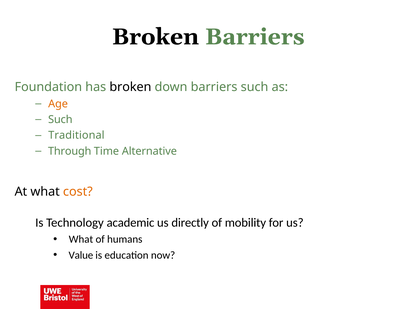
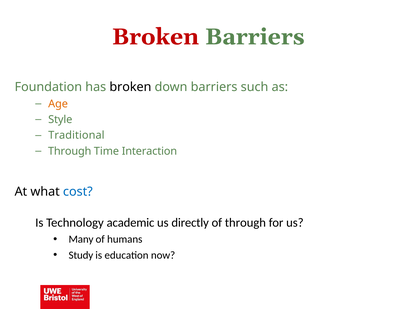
Broken colour: black -> red (155, 37)
Such: Such -> Style (60, 120)
Alternative: Alternative -> Interaction (149, 152)
cost colour: orange -> blue (78, 192)
of mobility: mobility -> through (245, 223)
What: What -> Many (81, 240)
Value: Value -> Study (81, 256)
